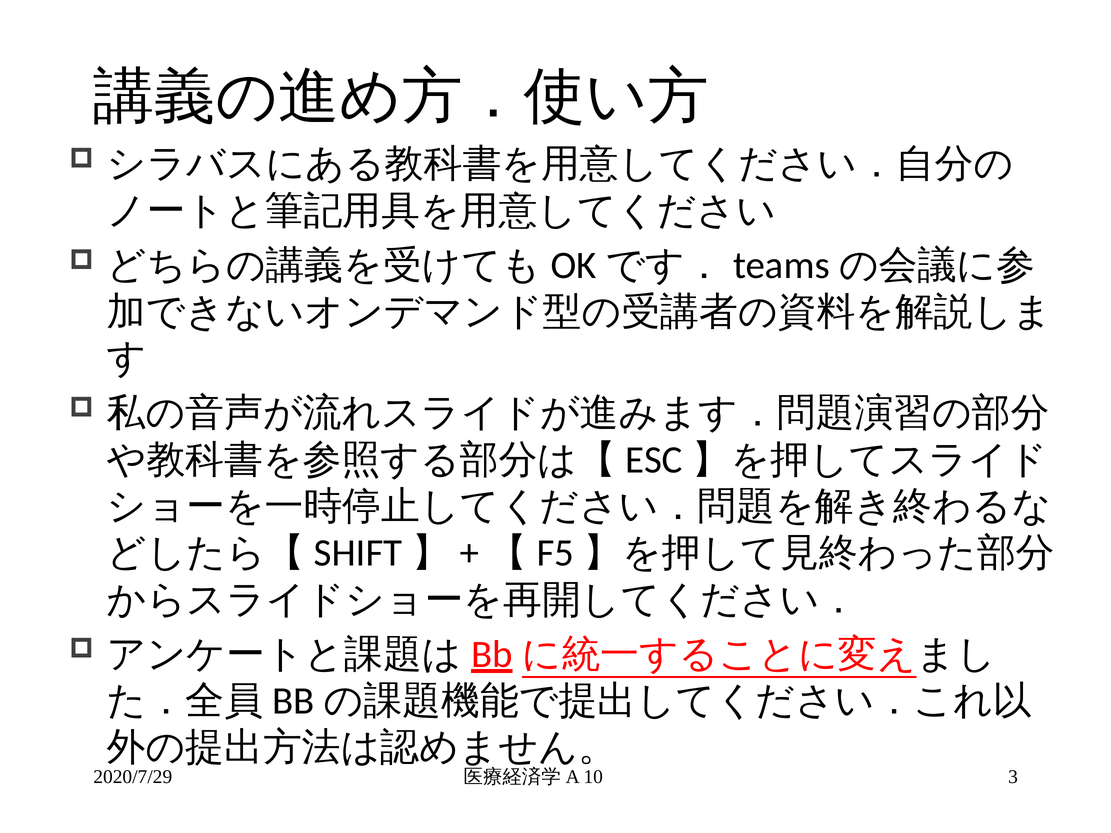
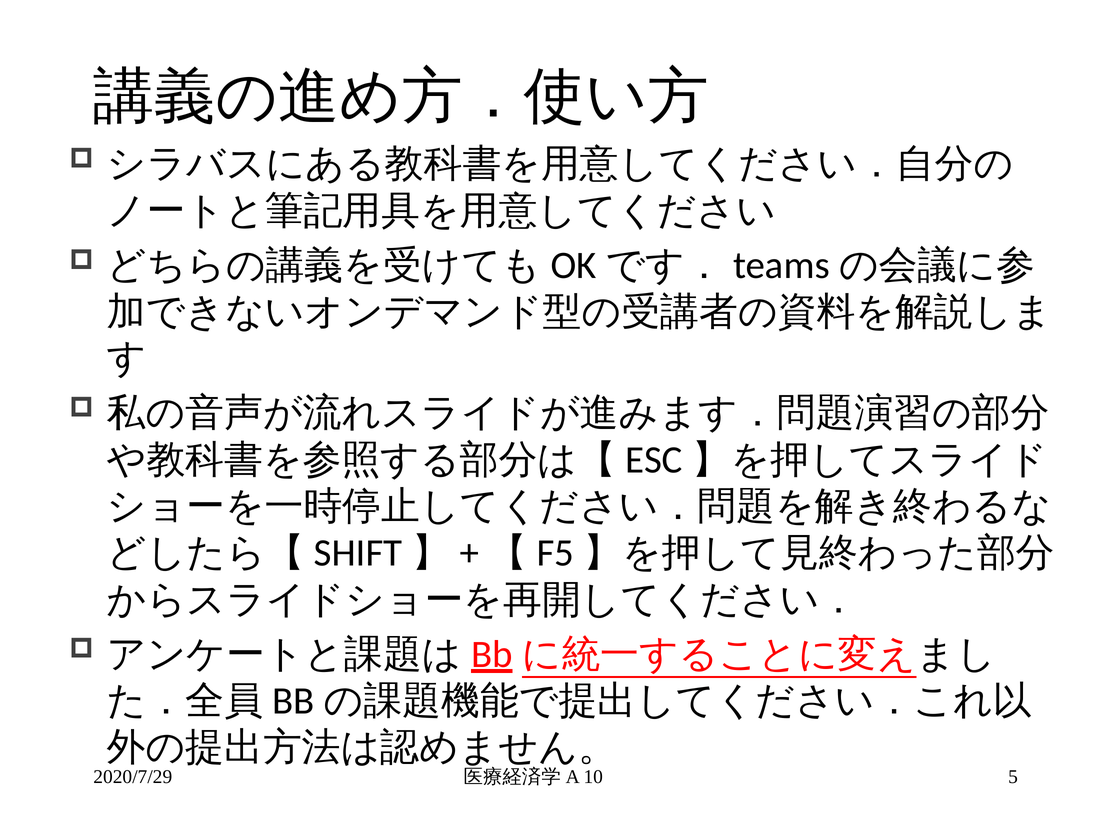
3: 3 -> 5 (1013, 777)
